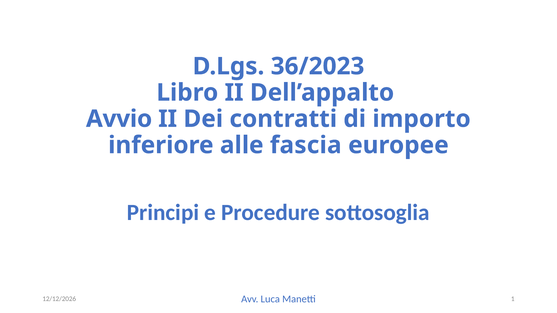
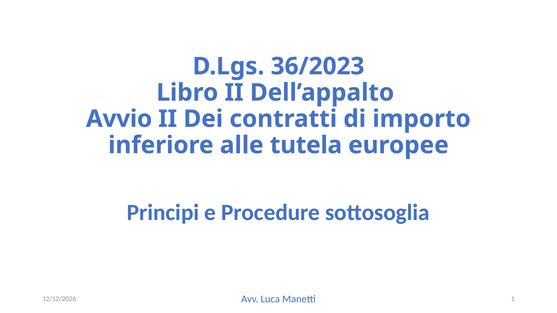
fascia: fascia -> tutela (306, 145)
